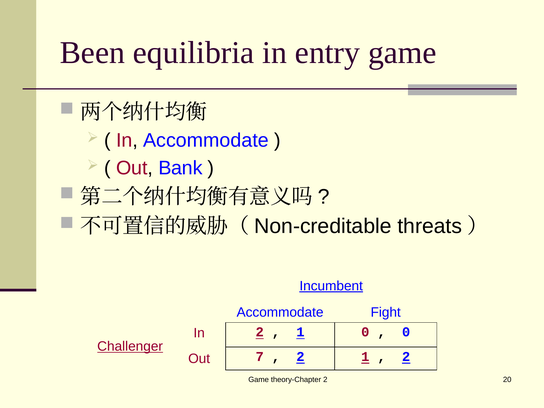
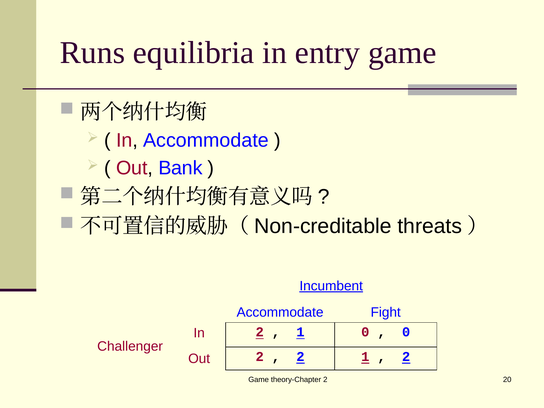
Been: Been -> Runs (92, 53)
Challenger underline: present -> none (130, 346)
Out 7: 7 -> 2 (260, 357)
